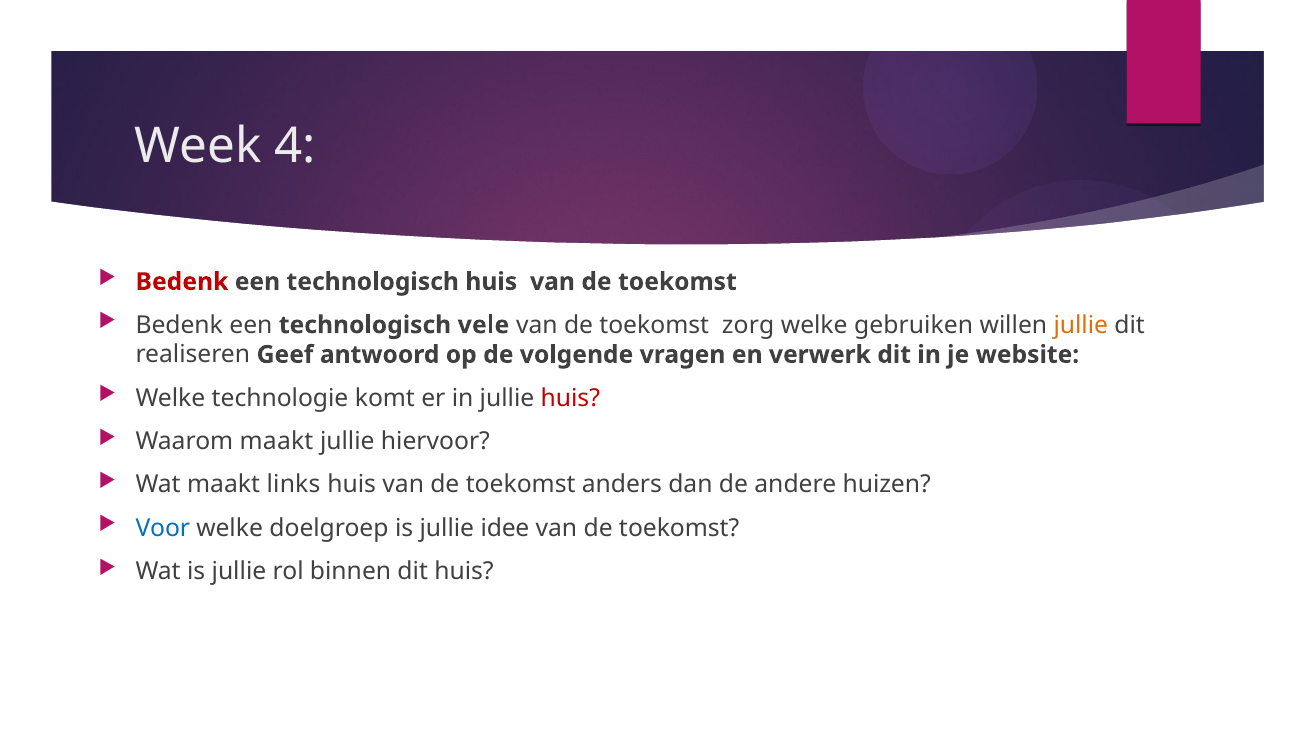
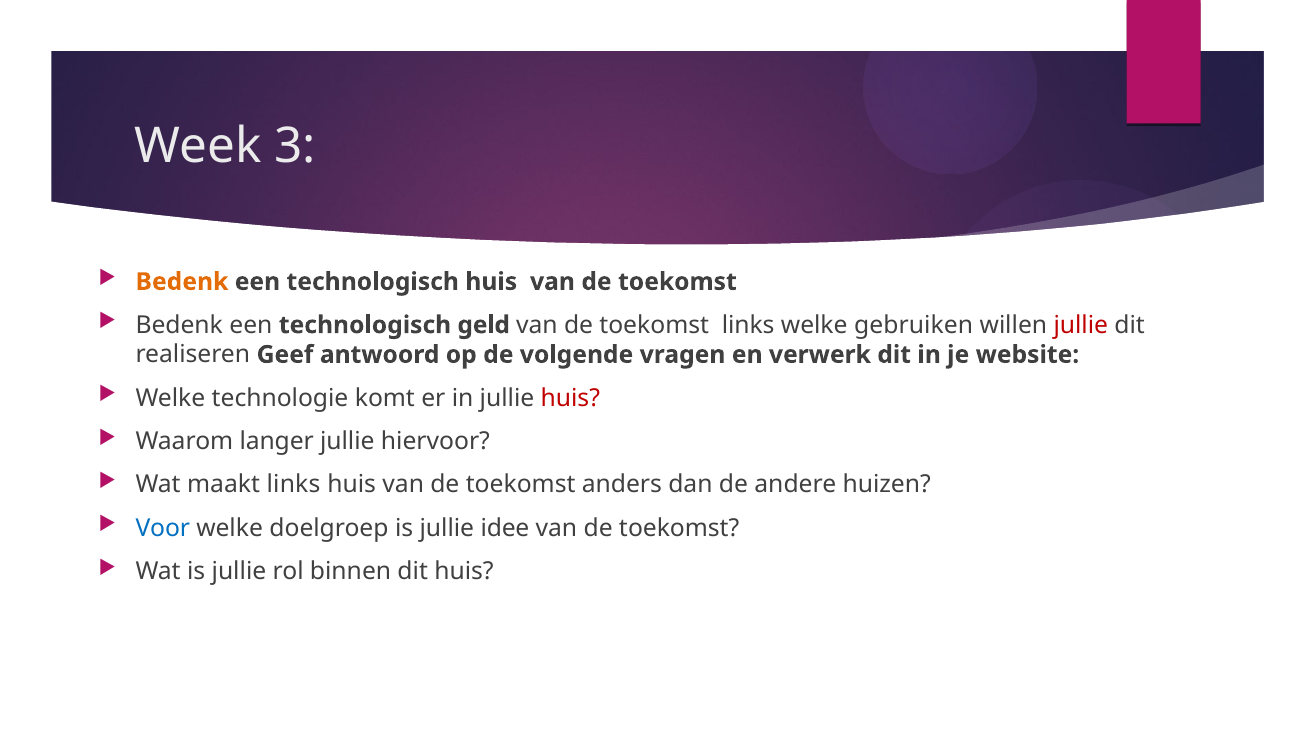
4: 4 -> 3 (295, 147)
Bedenk colour: red -> orange (182, 282)
vele: vele -> geld (484, 325)
toekomst zorg: zorg -> links (748, 325)
jullie colour: orange -> red (1081, 325)
Waarom maakt: maakt -> langer (277, 441)
